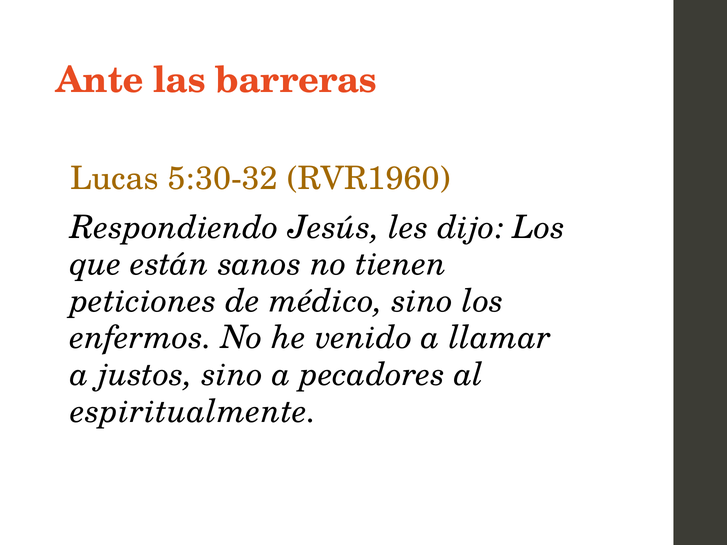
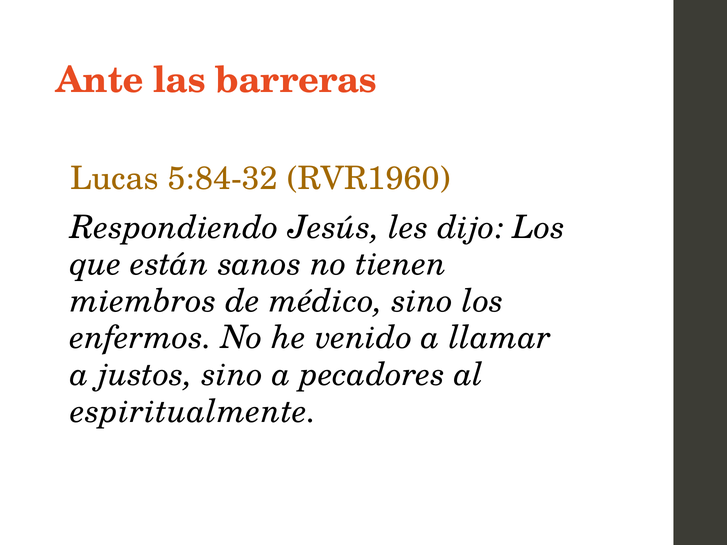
5:30-32: 5:30-32 -> 5:84-32 (223, 179)
peticiones: peticiones -> miembros (143, 301)
